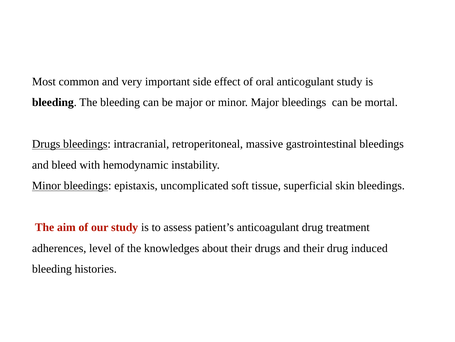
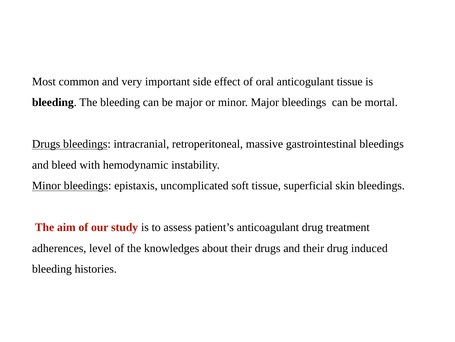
anticogulant study: study -> tissue (350, 81)
